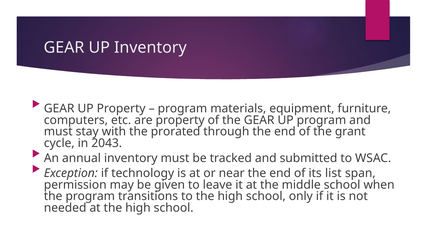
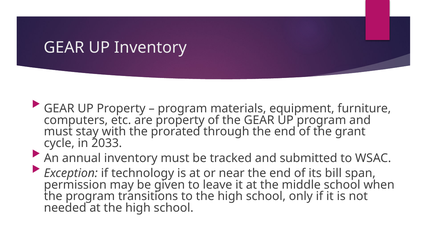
2043: 2043 -> 2033 (107, 143)
list: list -> bill (333, 173)
